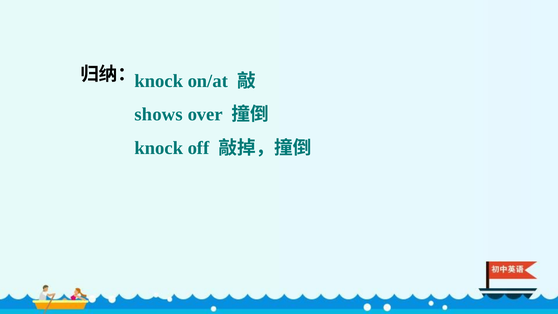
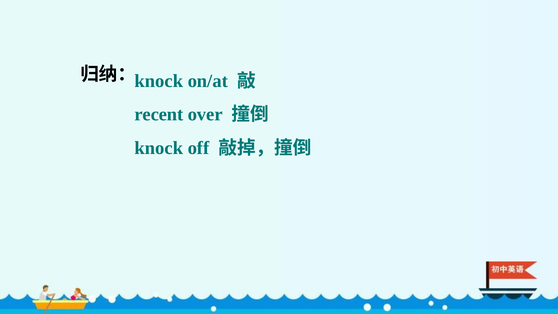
shows: shows -> recent (159, 114)
